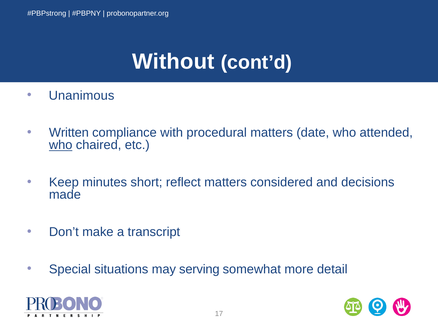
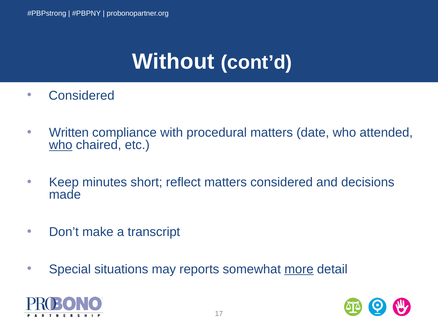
Unanimous: Unanimous -> Considered (82, 95)
serving: serving -> reports (199, 269)
more underline: none -> present (299, 269)
